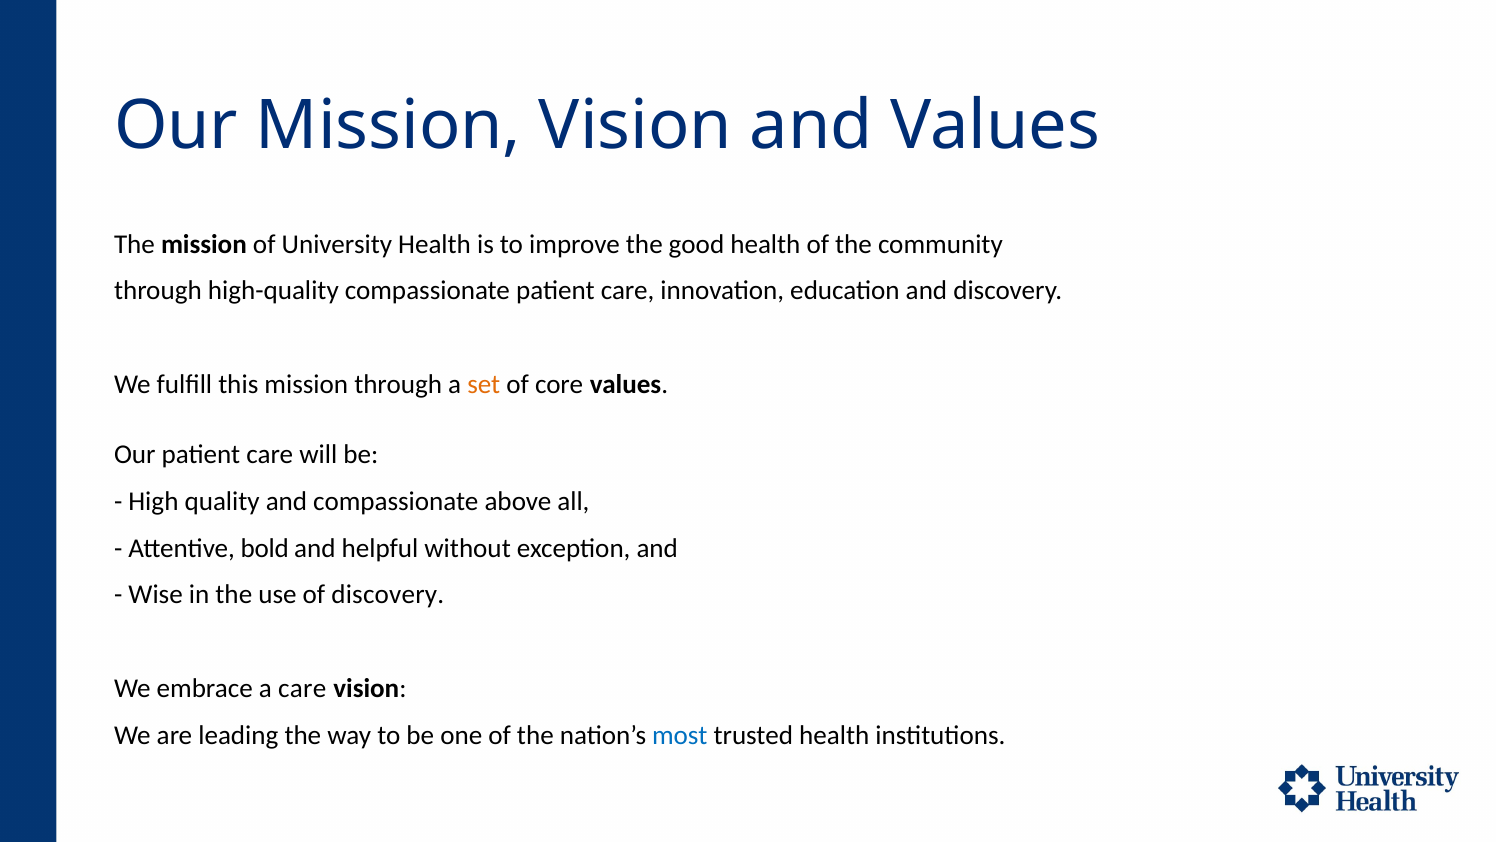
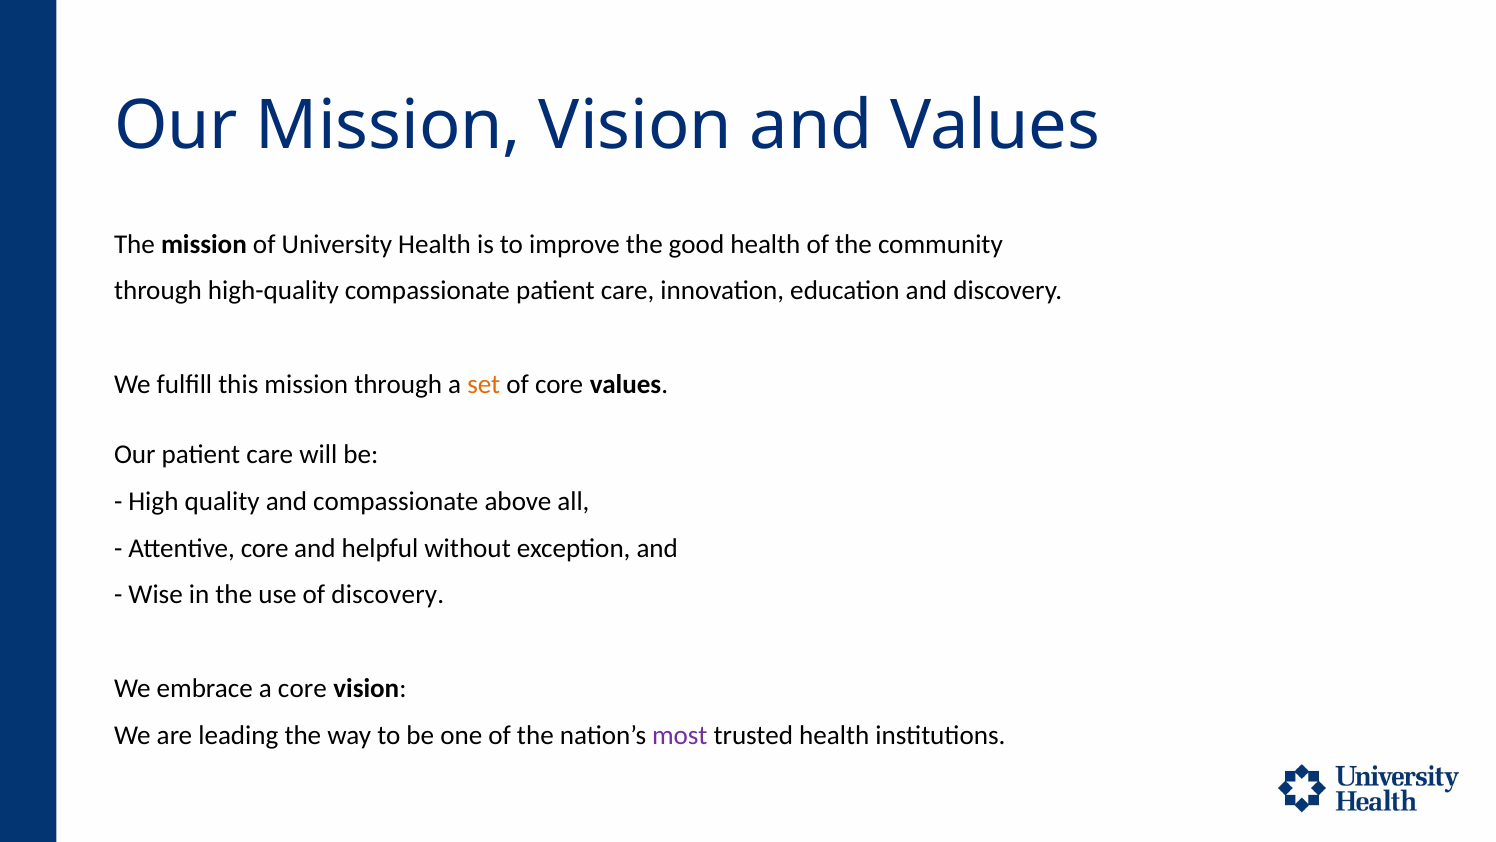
Attentive bold: bold -> core (265, 548)
a care: care -> core (302, 688)
most colour: blue -> purple (680, 735)
